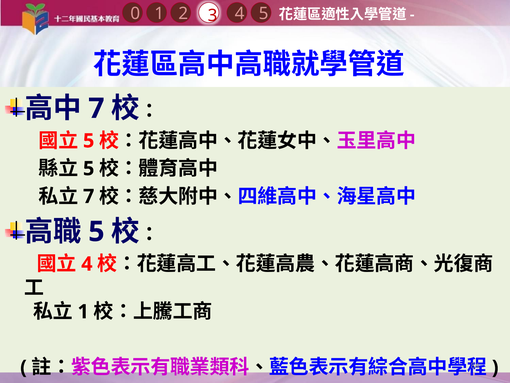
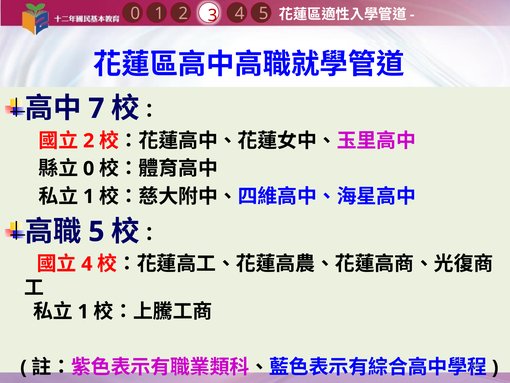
5: 5 -> 2 (89, 141)
5: 5 -> 0 (89, 168)
7: 7 -> 1 (89, 196)
